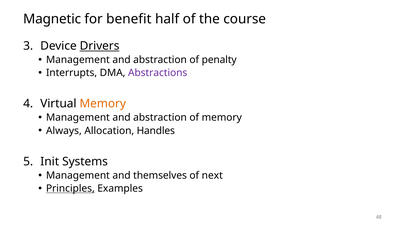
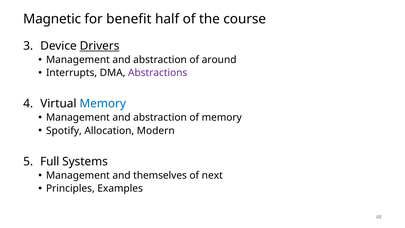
penalty: penalty -> around (219, 60)
Memory colour: orange -> blue (103, 104)
Always: Always -> Spotify (64, 131)
Handles: Handles -> Modern (156, 131)
Init: Init -> Full (50, 161)
Principles underline: present -> none (70, 188)
